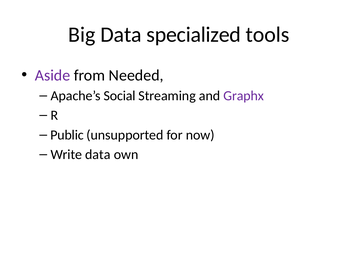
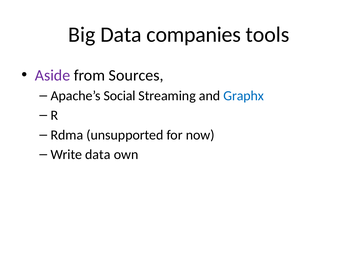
specialized: specialized -> companies (194, 35)
Needed: Needed -> Sources (136, 75)
Graphx colour: purple -> blue (244, 96)
Public: Public -> Rdma (67, 135)
